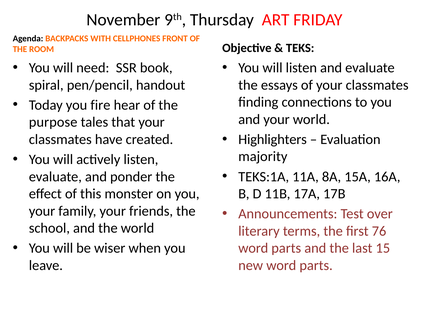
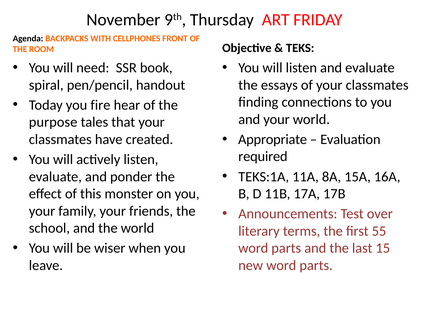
Highlighters: Highlighters -> Appropriate (273, 139)
majority: majority -> required (263, 156)
76: 76 -> 55 (379, 231)
